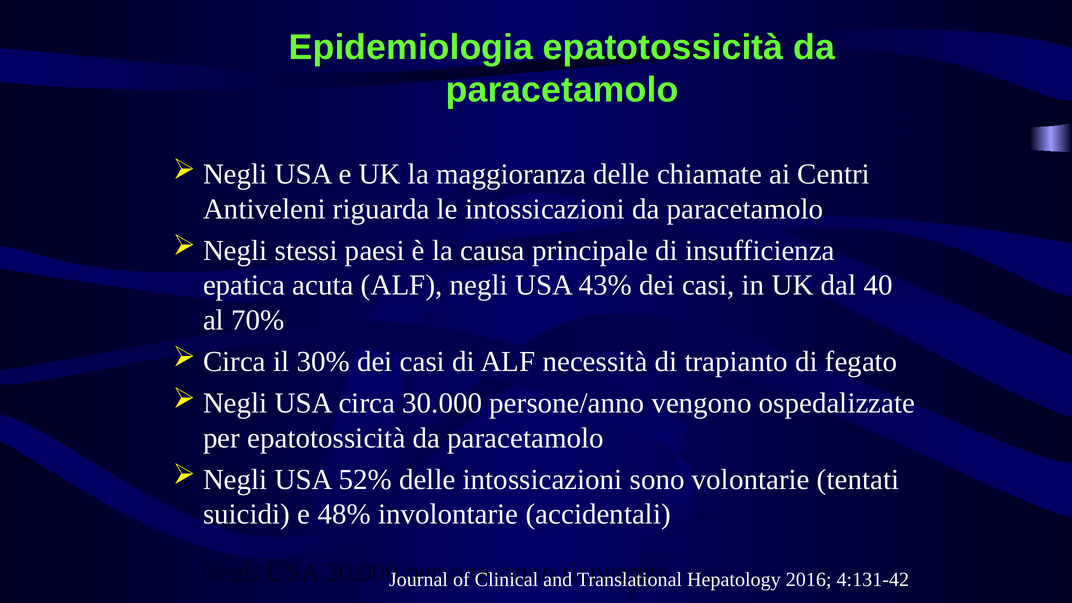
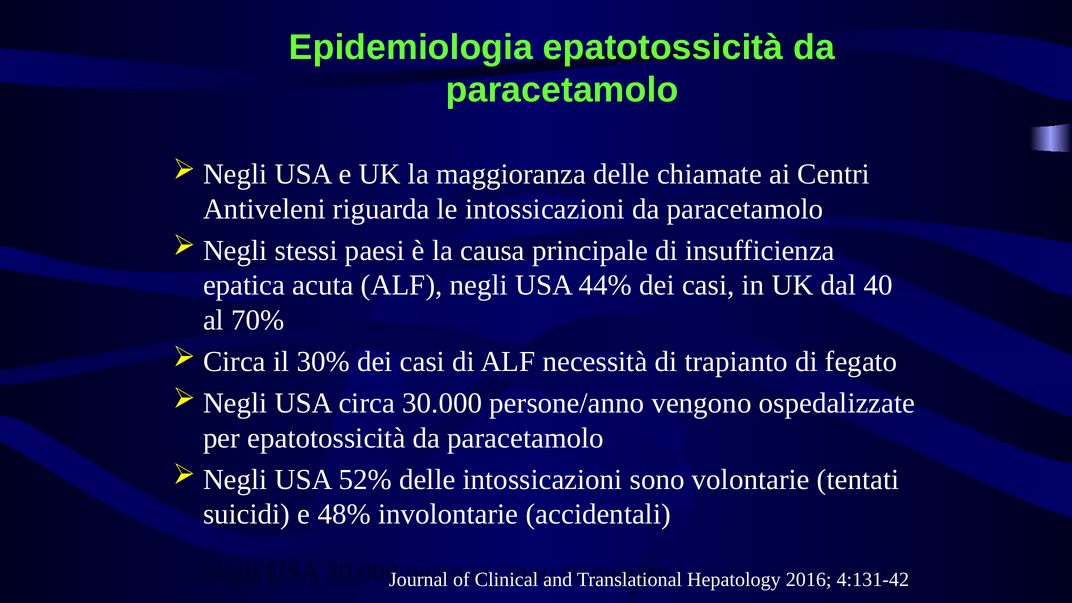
43%: 43% -> 44% (605, 285)
